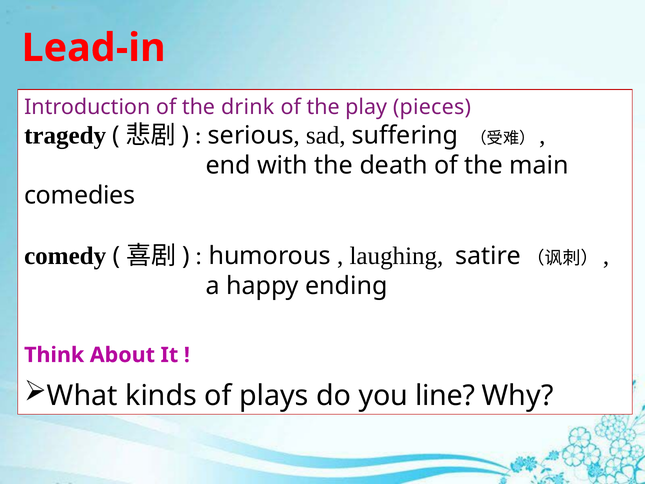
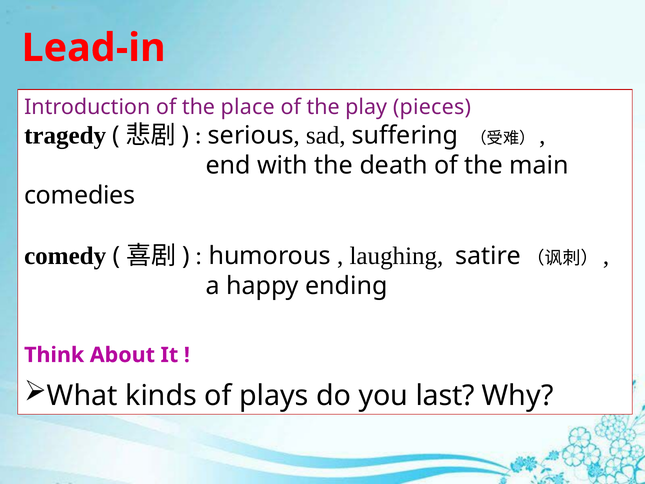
drink: drink -> place (248, 107)
line: line -> last (445, 396)
